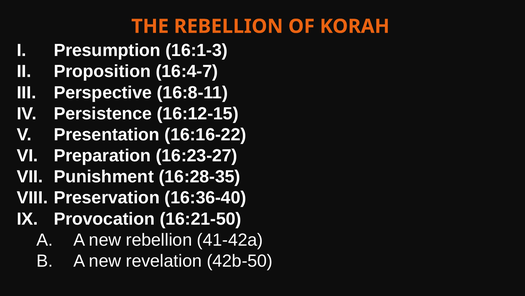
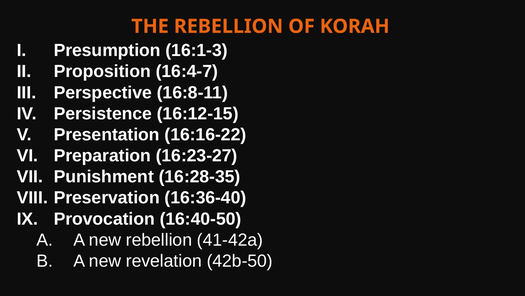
16:21-50: 16:21-50 -> 16:40-50 (201, 218)
